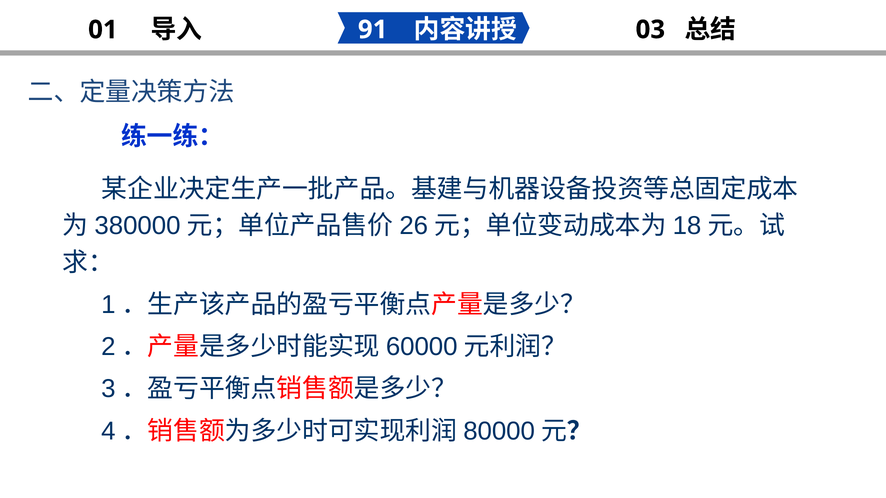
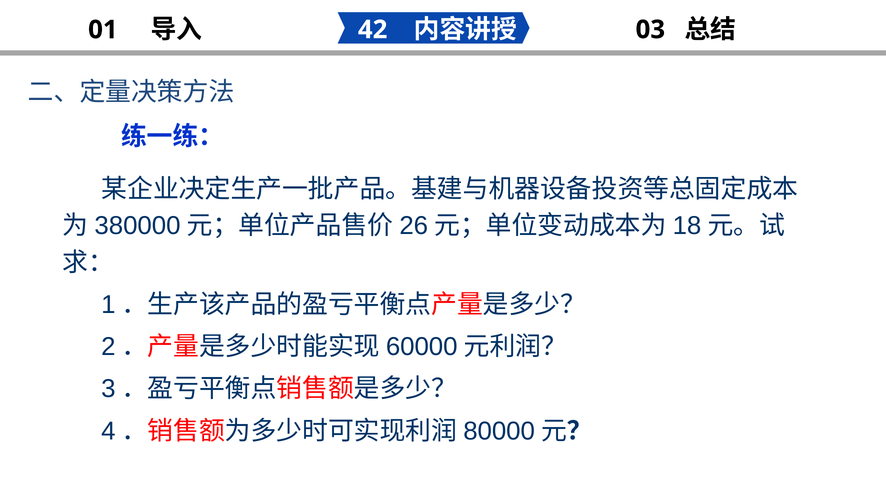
91: 91 -> 42 (373, 30)
